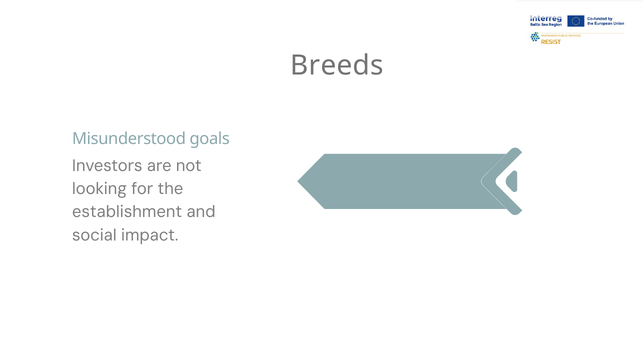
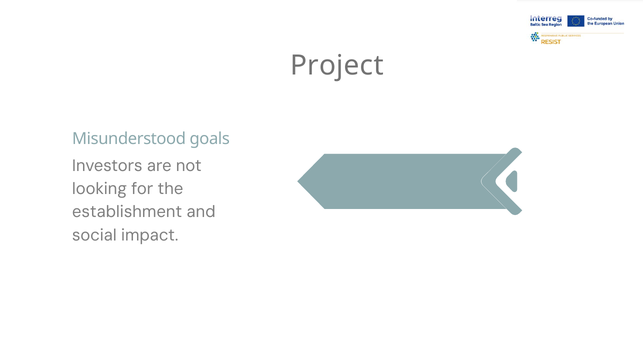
Breeds: Breeds -> Project (337, 66)
